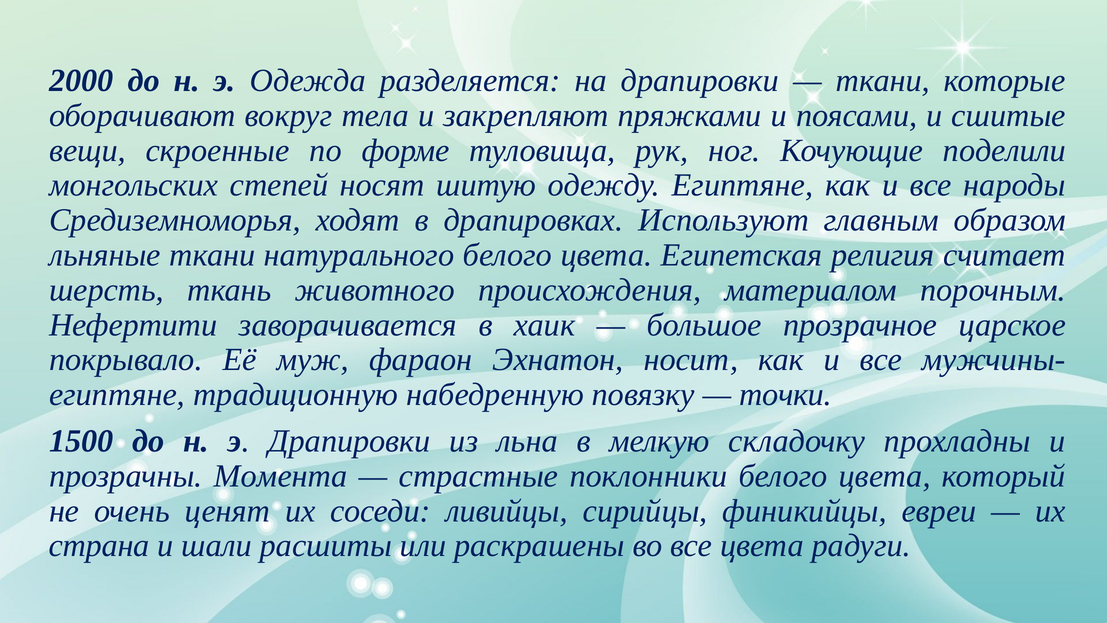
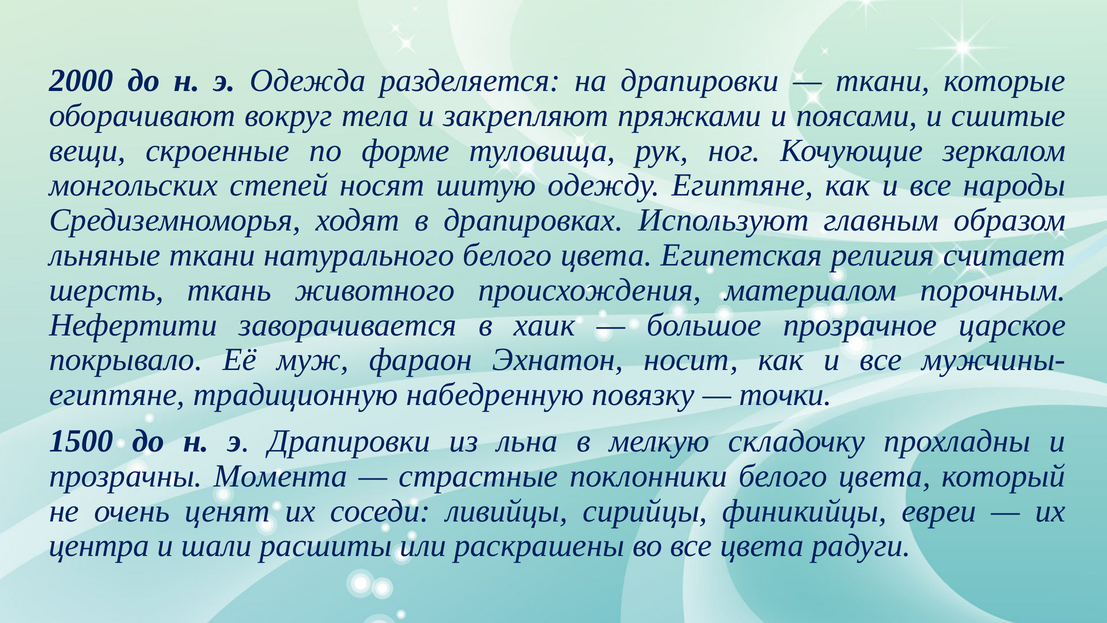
поделили: поделили -> зеркалом (1004, 150)
страна: страна -> центра (99, 546)
